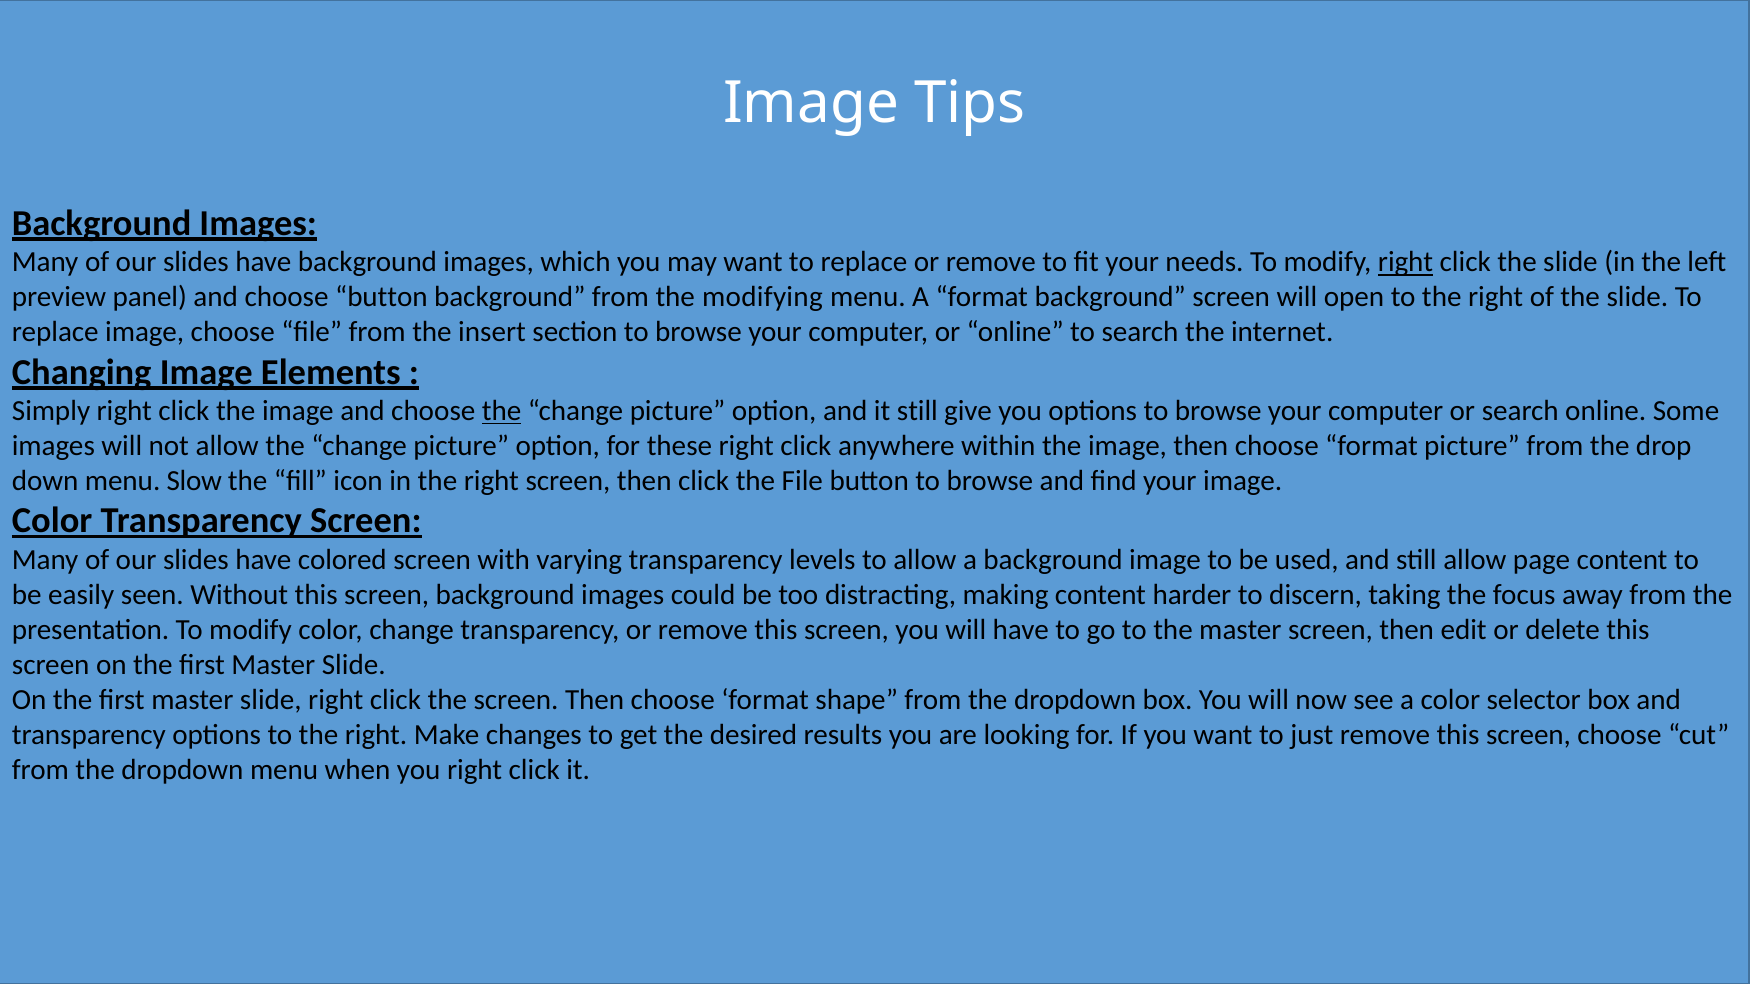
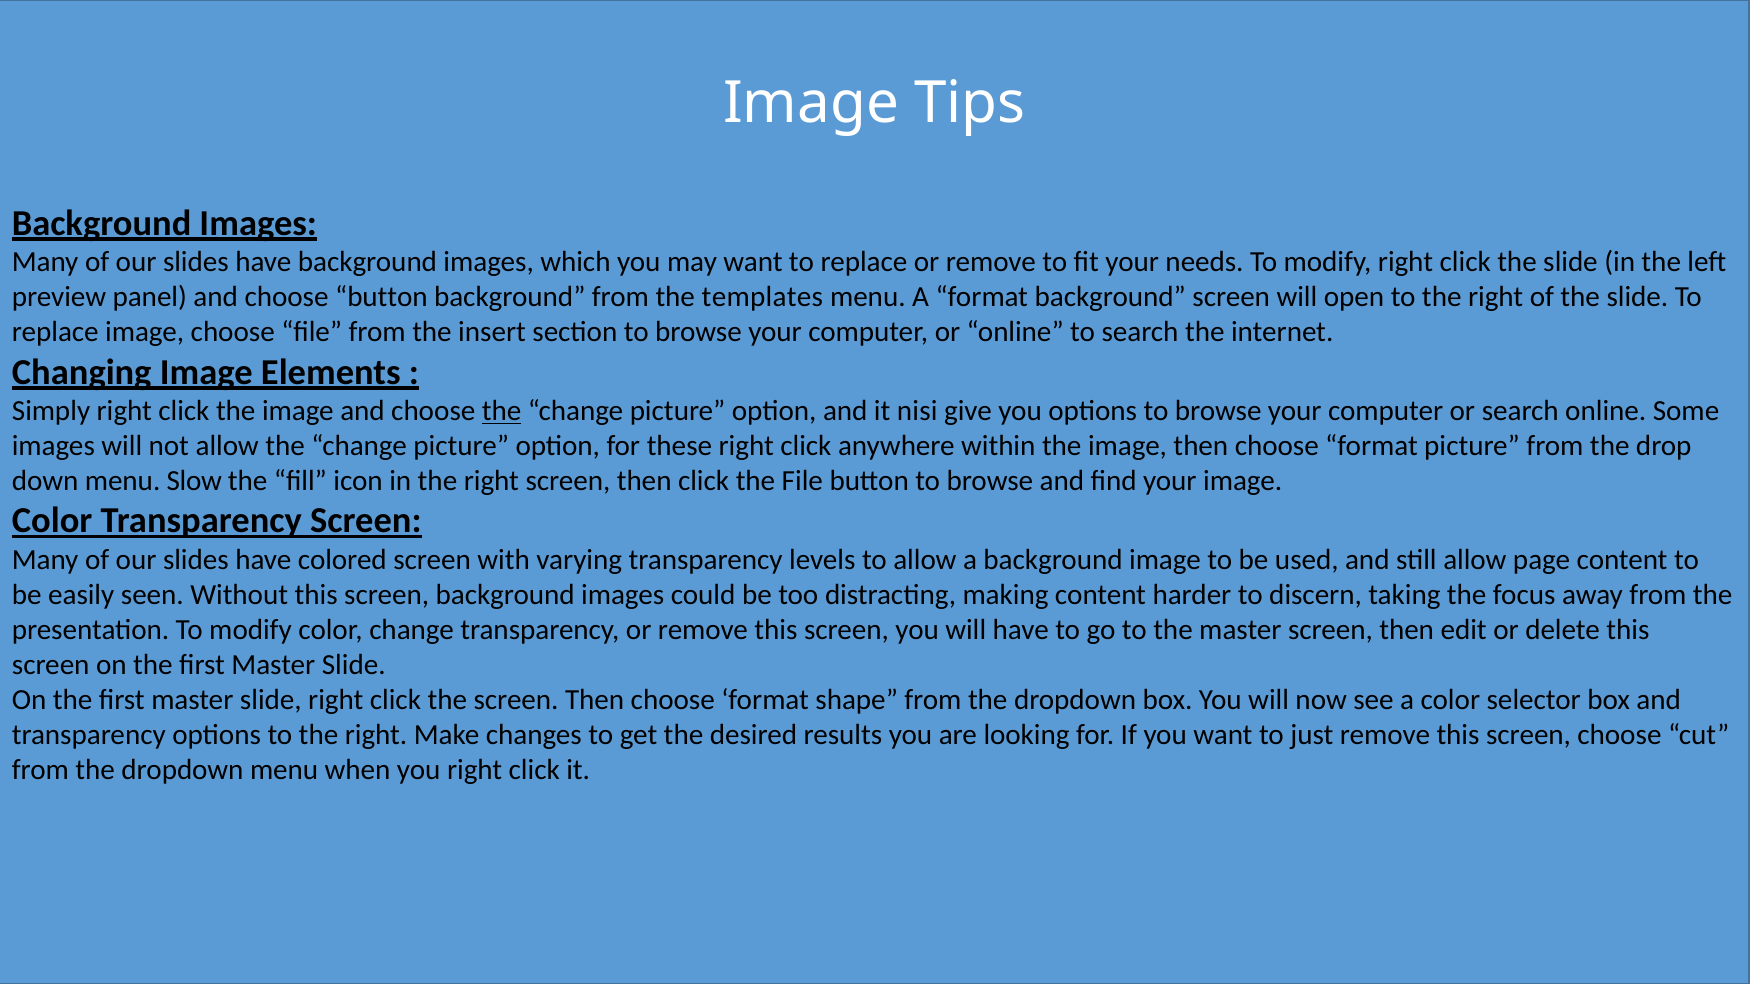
right underline: present -> none (1406, 262)
modifying: modifying -> templates (762, 297)
it still: still -> nisi (917, 411)
